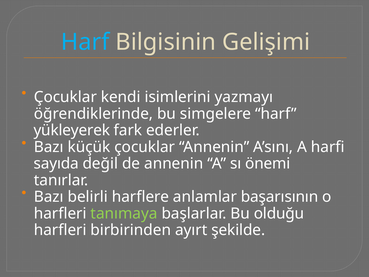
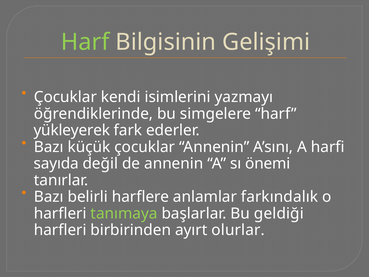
Harf colour: light blue -> light green (85, 42)
başarısının: başarısının -> farkındalık (280, 197)
olduğu: olduğu -> geldiği (279, 213)
şekilde: şekilde -> olurlar (238, 230)
